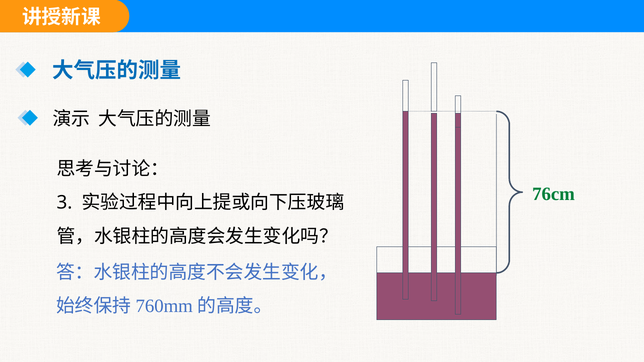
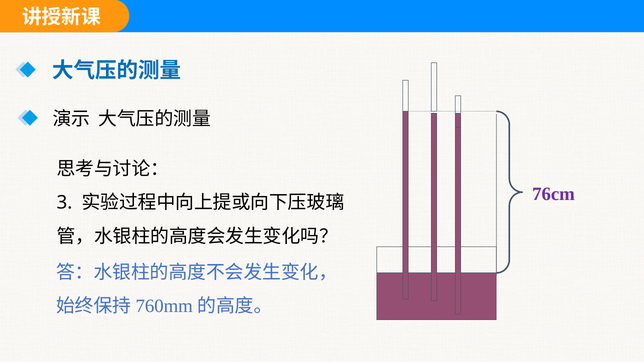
76cm colour: green -> purple (554, 194)
